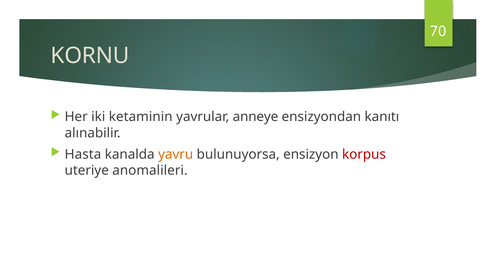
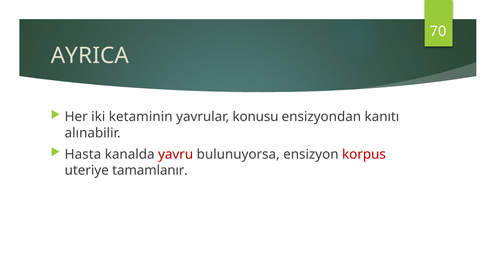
KORNU: KORNU -> AYRICA (90, 56)
anneye: anneye -> konusu (255, 117)
yavru colour: orange -> red (176, 154)
anomalileri: anomalileri -> tamamlanır (150, 170)
